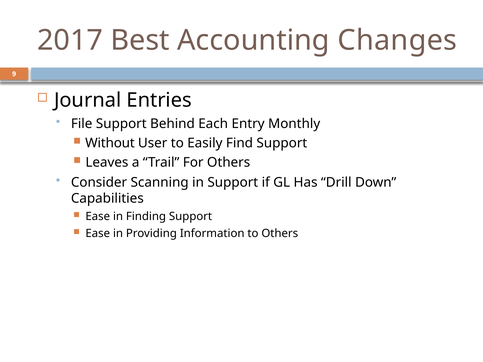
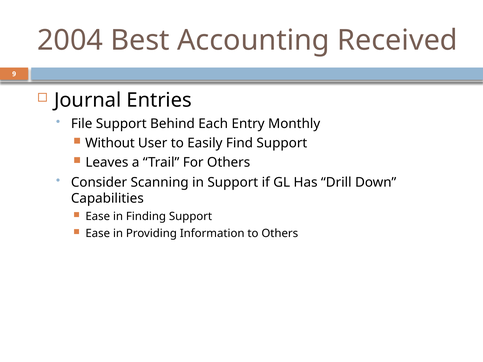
2017: 2017 -> 2004 (70, 40)
Changes: Changes -> Received (397, 40)
